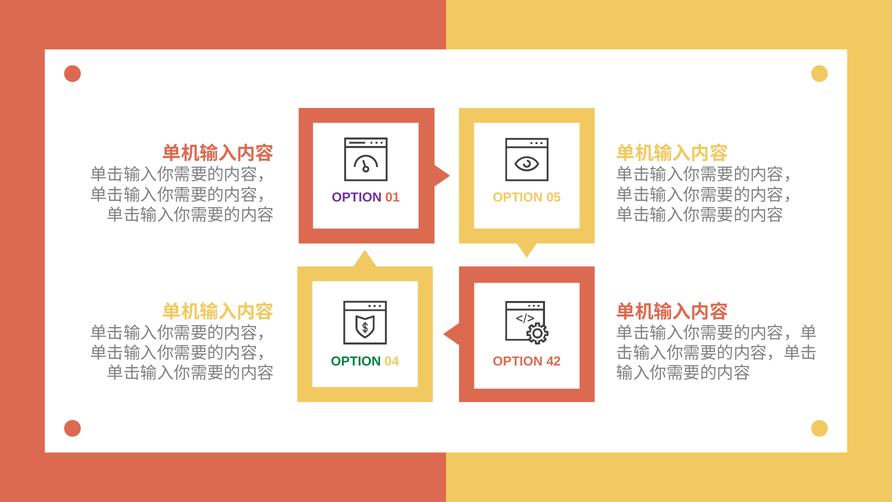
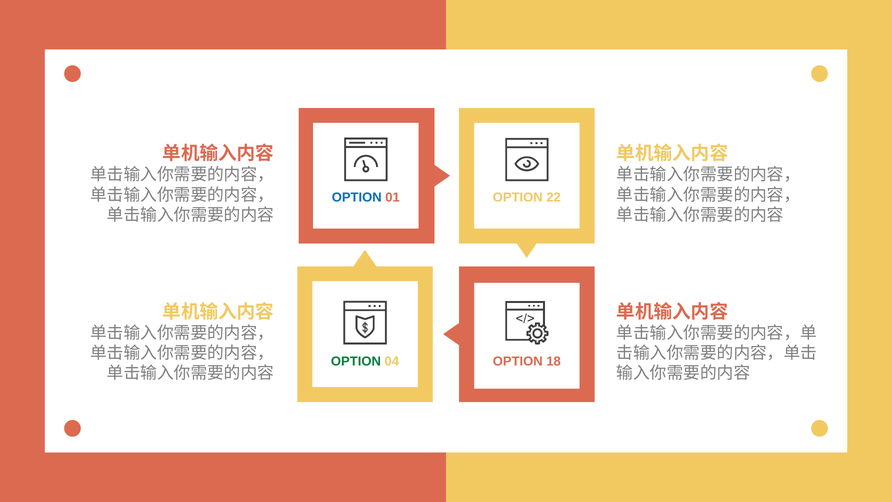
OPTION colour: purple -> blue (357, 197)
05: 05 -> 22 (554, 197)
42: 42 -> 18 (554, 361)
